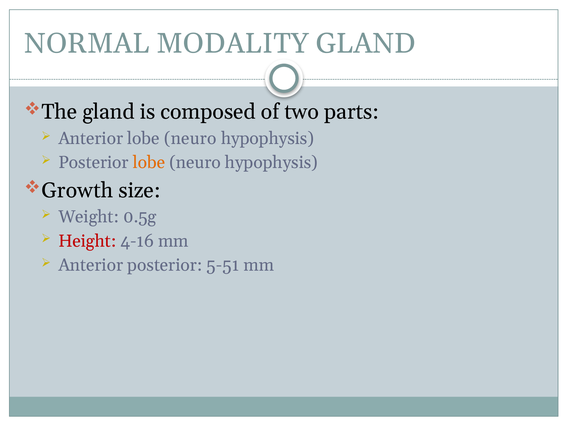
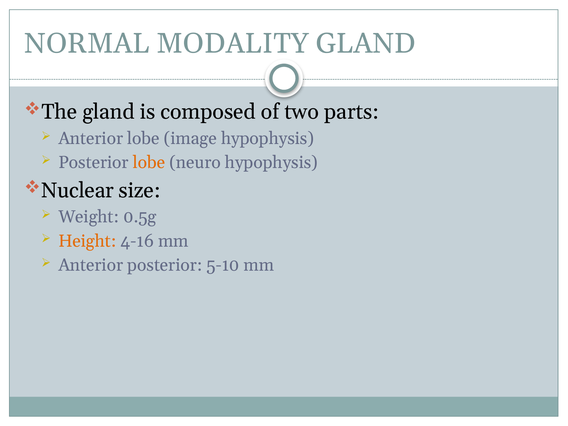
Anterior lobe neuro: neuro -> image (190, 138)
Growth: Growth -> Nuclear (78, 190)
Height colour: red -> orange (87, 241)
5-51: 5-51 -> 5-10 (223, 265)
